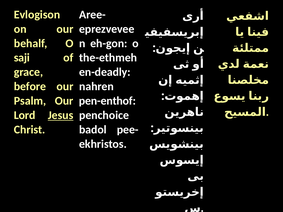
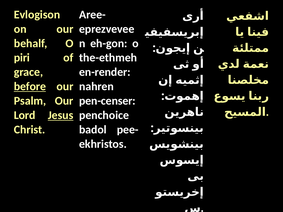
saji: saji -> piri (22, 58)
en-deadly: en-deadly -> en-render (105, 72)
before underline: none -> present (30, 87)
pen-enthof: pen-enthof -> pen-censer (107, 101)
